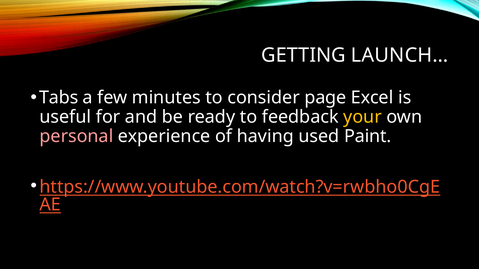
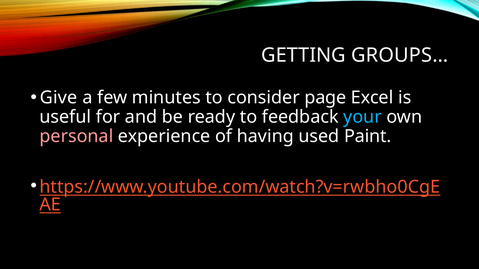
LAUNCH…: LAUNCH… -> GROUPS… (400, 55)
Tabs: Tabs -> Give (59, 98)
your colour: yellow -> light blue (363, 117)
